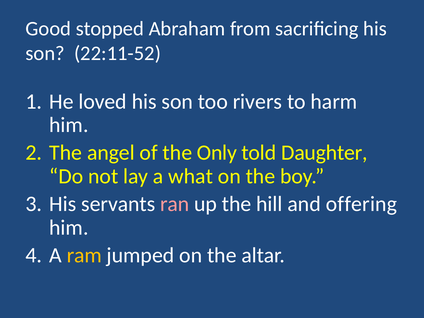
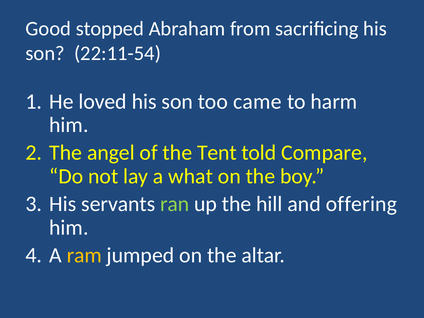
22:11-52: 22:11-52 -> 22:11-54 (118, 53)
rivers: rivers -> came (257, 102)
Only: Only -> Tent (217, 153)
Daughter: Daughter -> Compare (324, 153)
ran colour: pink -> light green (175, 204)
